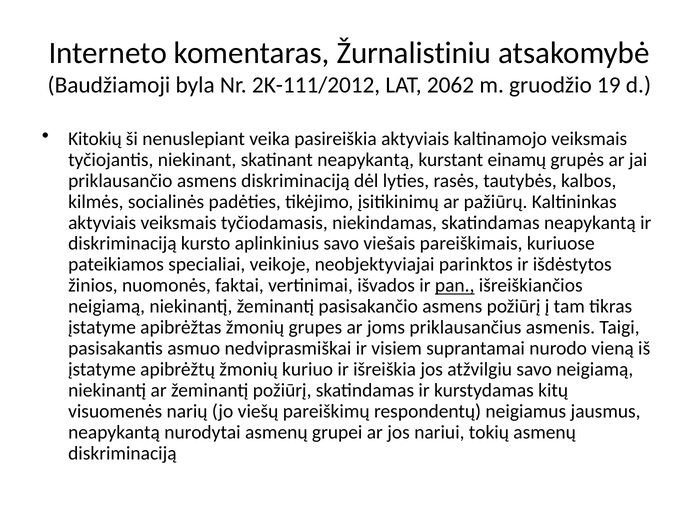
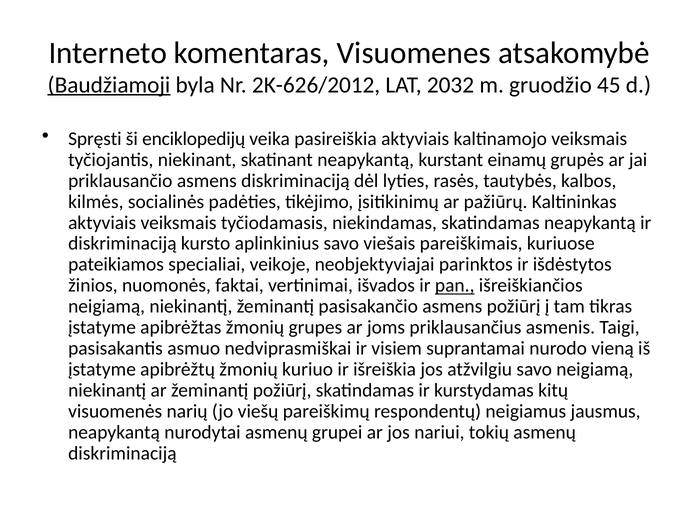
Žurnalistiniu: Žurnalistiniu -> Visuomenes (414, 53)
Baudžiamoji underline: none -> present (109, 85)
2K-111/2012: 2K-111/2012 -> 2K-626/2012 (316, 85)
2062: 2062 -> 2032 (450, 85)
19: 19 -> 45 (609, 85)
Kitokių: Kitokių -> Spręsti (95, 139)
nenuslepiant: nenuslepiant -> enciklopedijų (194, 139)
